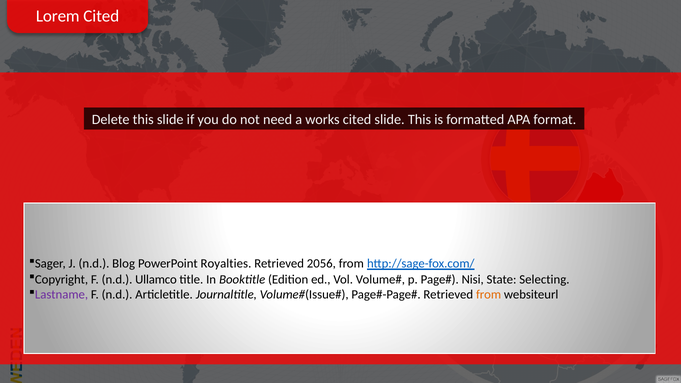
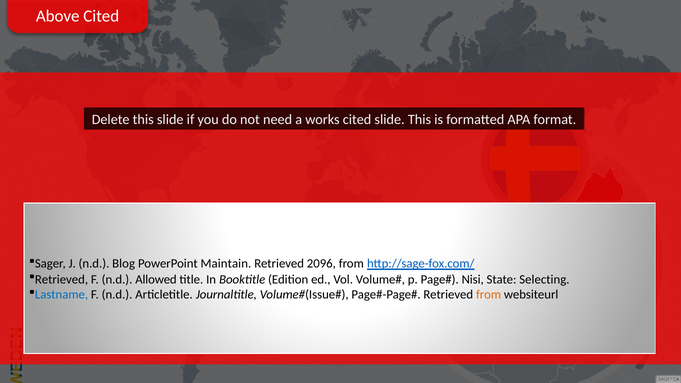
Lorem: Lorem -> Above (58, 16)
Royalties: Royalties -> Maintain (226, 264)
2056: 2056 -> 2096 (321, 264)
Copyright: Copyright -> Retrieved (62, 279)
Ullamco: Ullamco -> Allowed (156, 279)
Lastname colour: purple -> blue (62, 295)
